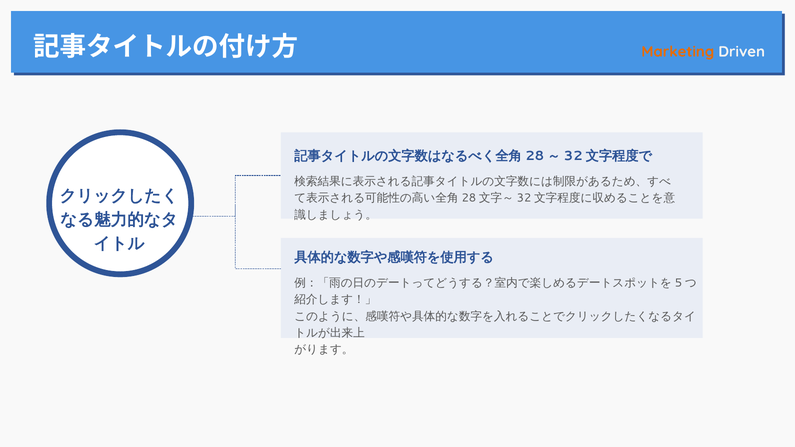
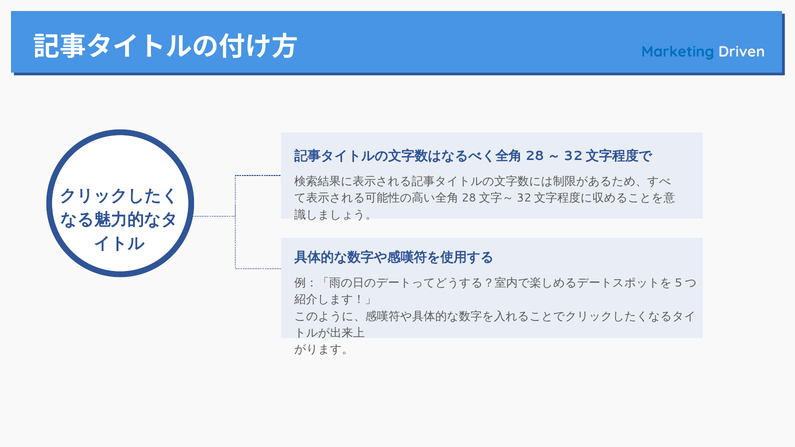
Marketing colour: orange -> blue (678, 52)
